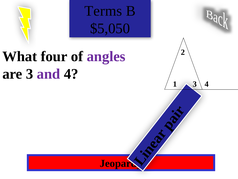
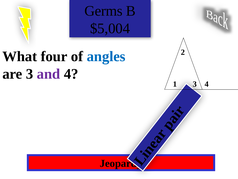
Terms: Terms -> Germs (103, 11)
$5,050: $5,050 -> $5,004 (110, 28)
angles colour: purple -> blue (106, 56)
